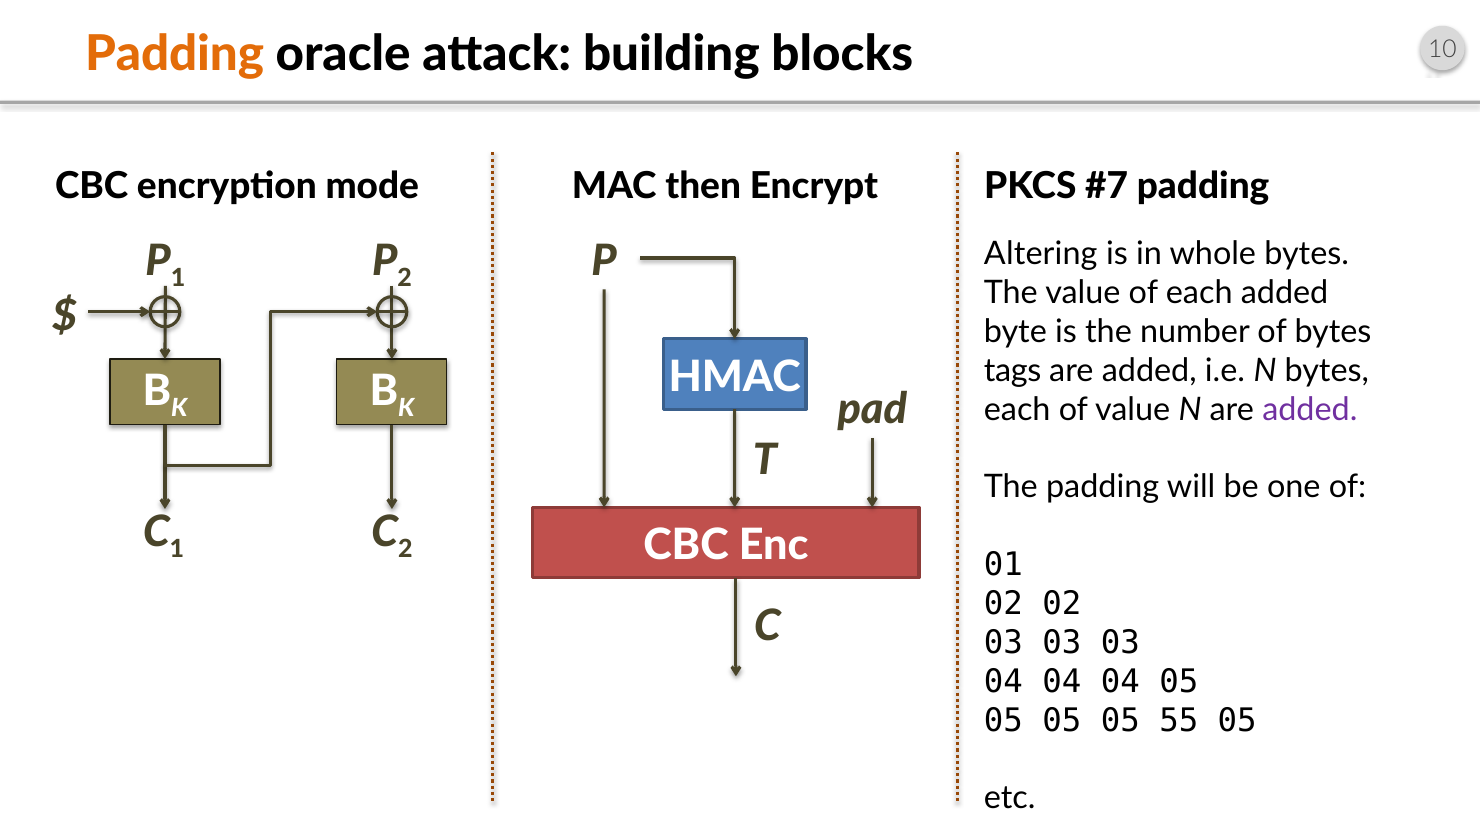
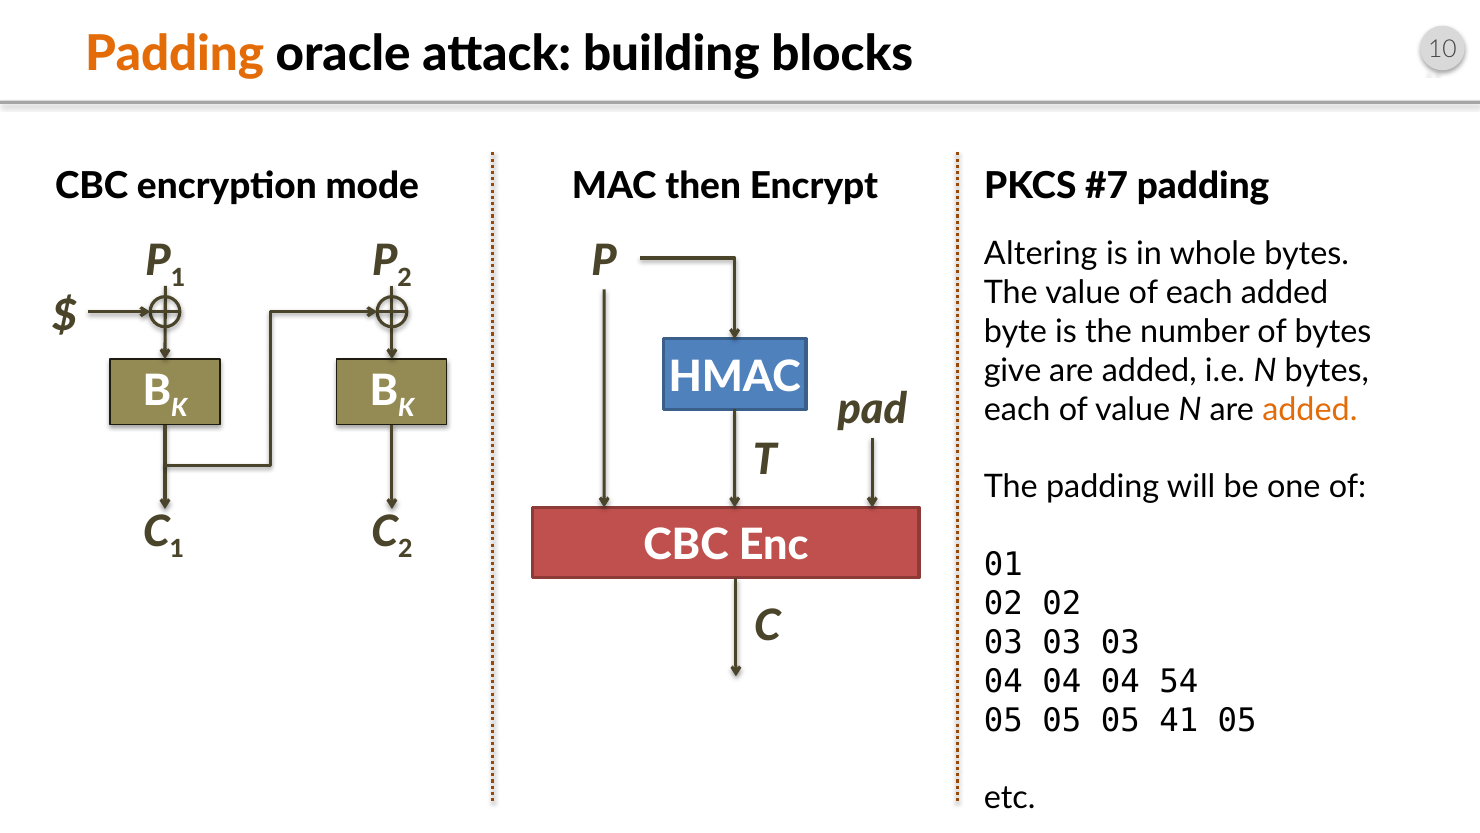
tags: tags -> give (1013, 370)
added colour: purple -> orange (1310, 409)
04 05: 05 -> 54 (1179, 681)
55: 55 -> 41 (1179, 720)
